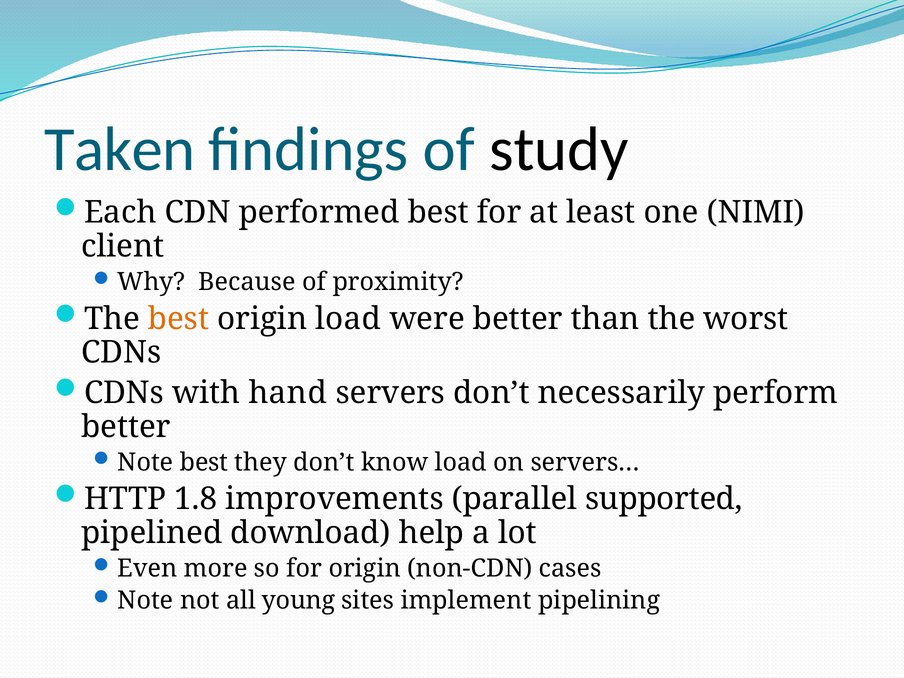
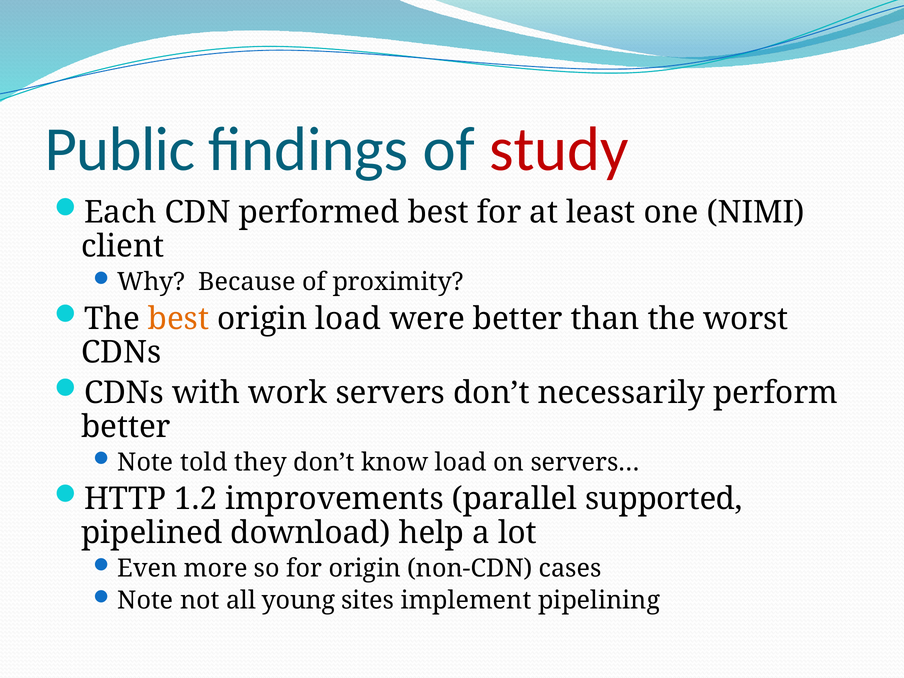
Taken: Taken -> Public (120, 149)
study colour: black -> red (559, 149)
hand: hand -> work (288, 393)
Note best: best -> told (204, 462)
1.8: 1.8 -> 1.2 (196, 499)
